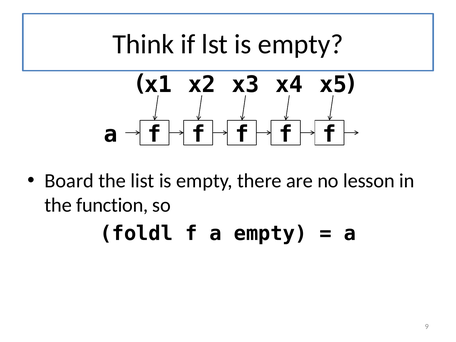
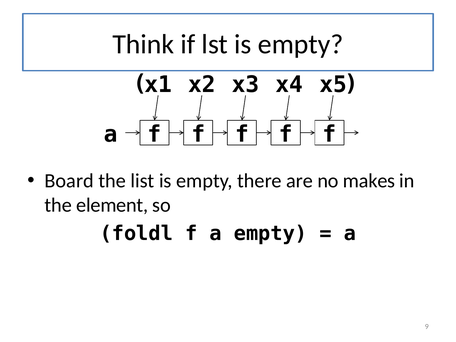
lesson: lesson -> makes (369, 181)
function: function -> element (112, 205)
